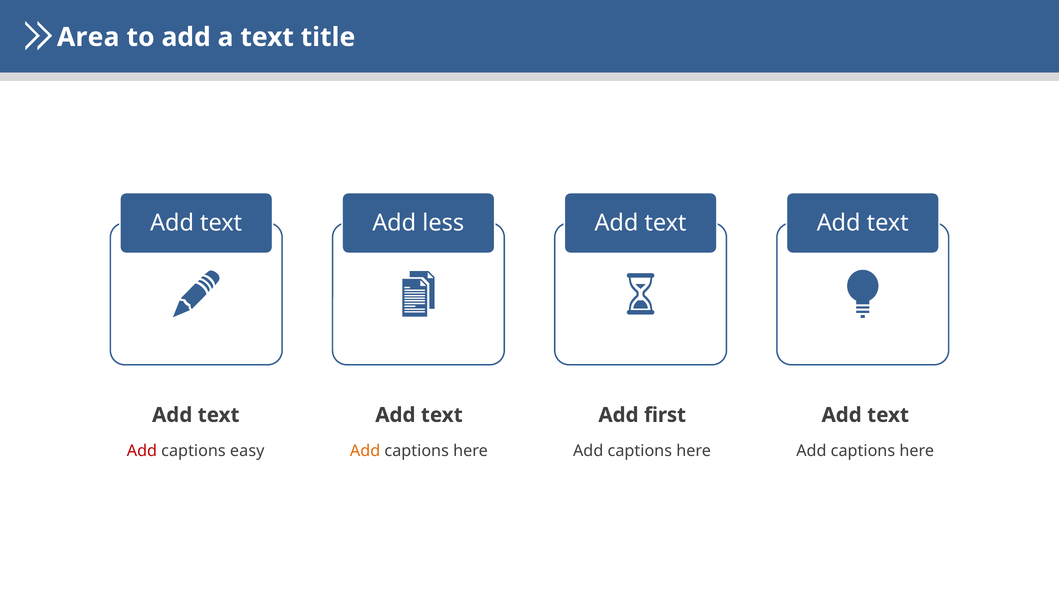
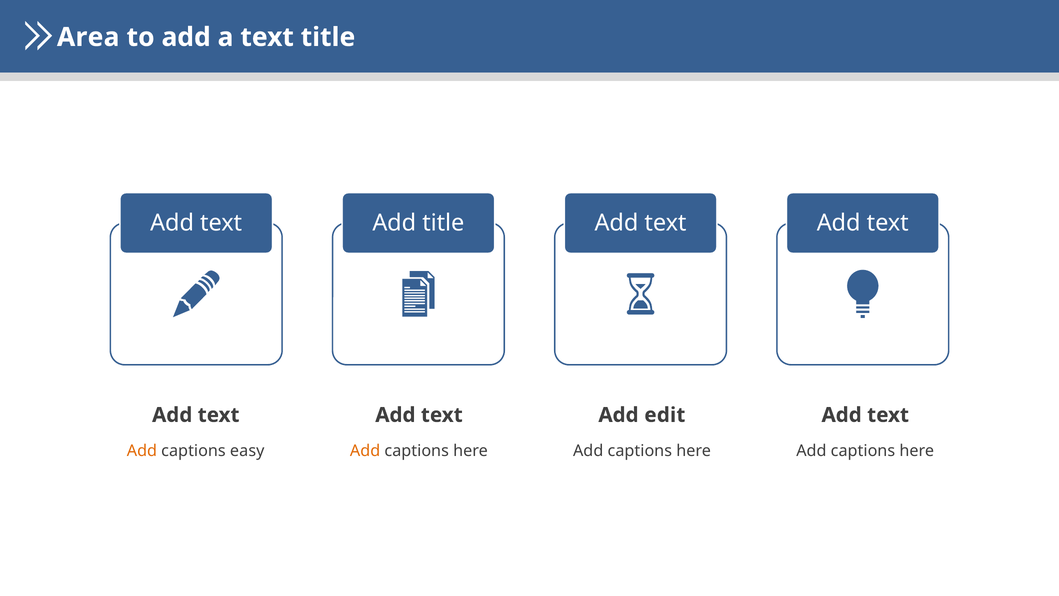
Add less: less -> title (443, 223)
first: first -> edit (665, 415)
Add colour: red -> orange (142, 451)
